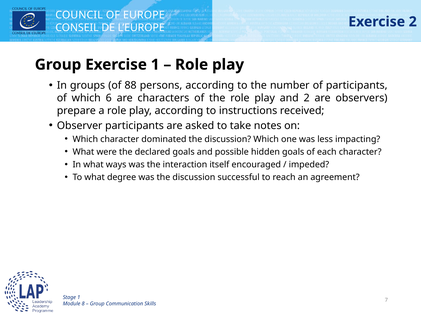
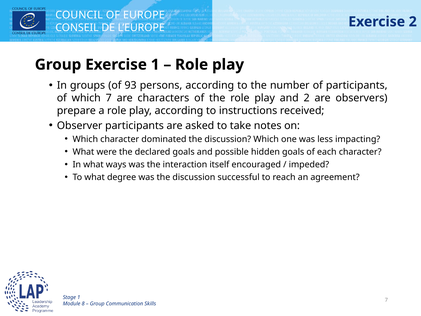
88: 88 -> 93 (131, 85)
which 6: 6 -> 7 (109, 98)
